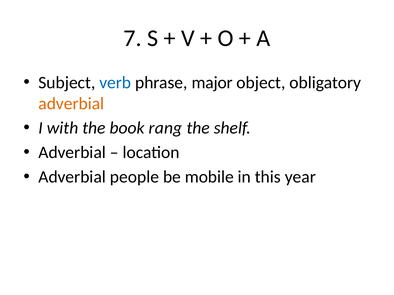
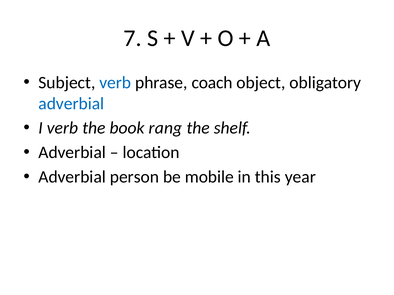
major: major -> coach (212, 83)
adverbial colour: orange -> blue (71, 104)
I with: with -> verb (62, 128)
people: people -> person (134, 177)
